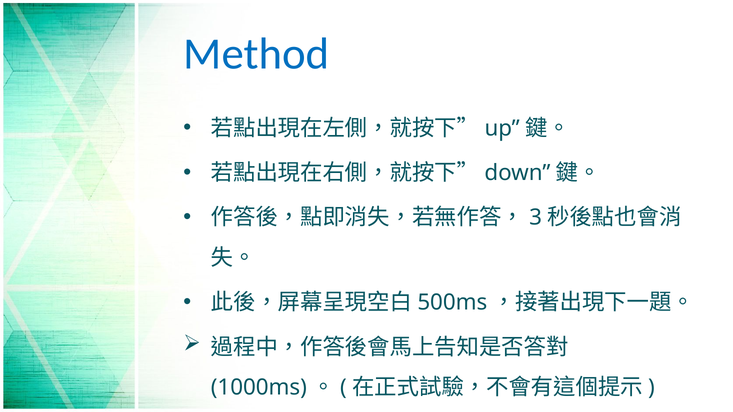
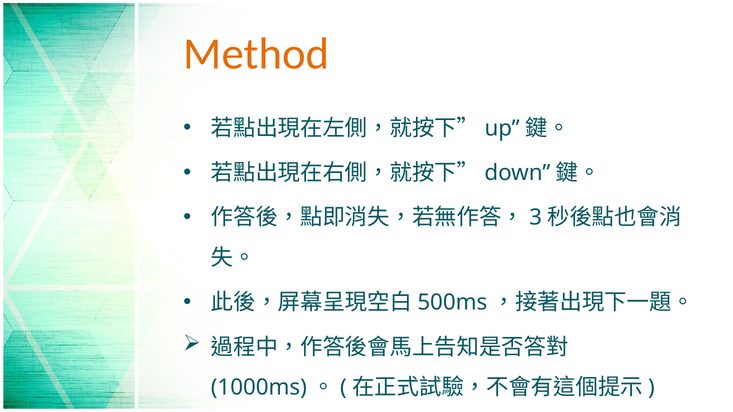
Method colour: blue -> orange (256, 54)
